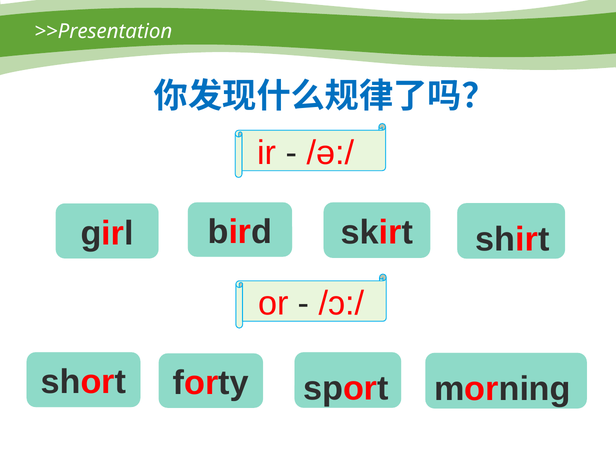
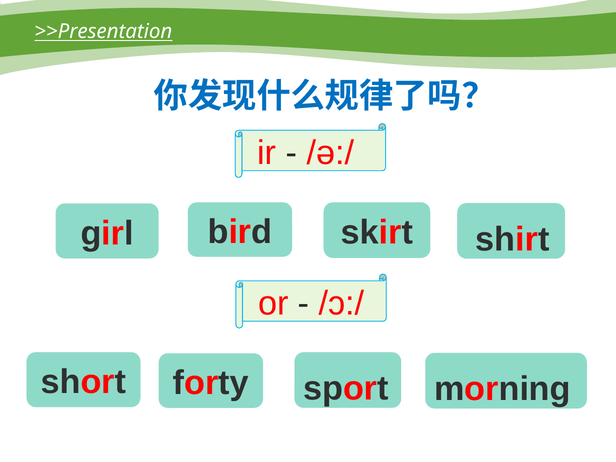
>>Presentation underline: none -> present (103, 32)
